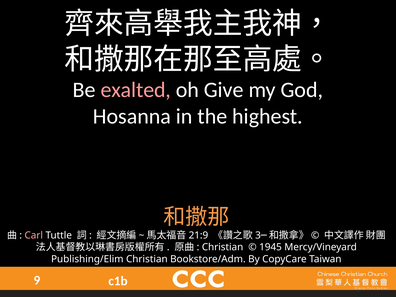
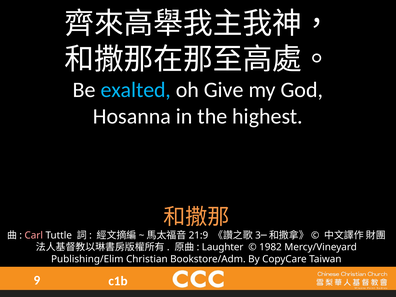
exalted colour: pink -> light blue (136, 90)
Christian: Christian -> Laughter (223, 247)
1945: 1945 -> 1982 (270, 247)
